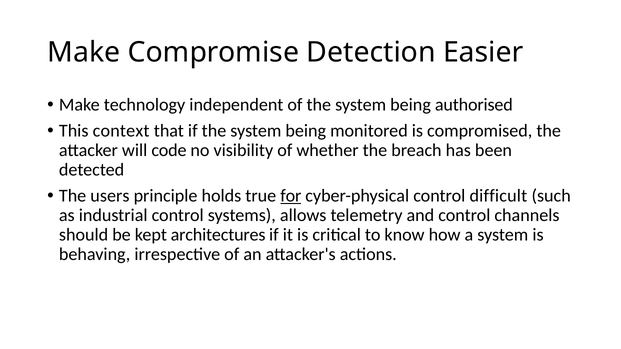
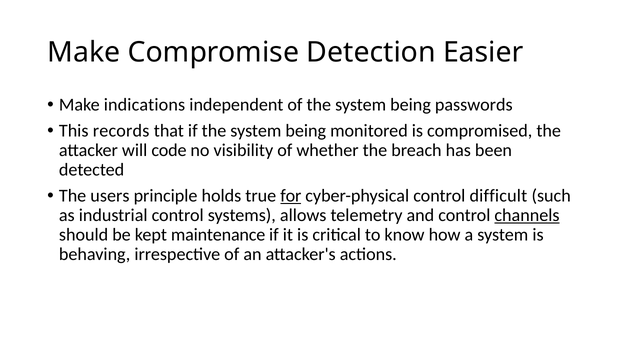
technology: technology -> indications (144, 105)
authorised: authorised -> passwords (474, 105)
context: context -> records (121, 131)
channels underline: none -> present (527, 216)
architectures: architectures -> maintenance (218, 235)
